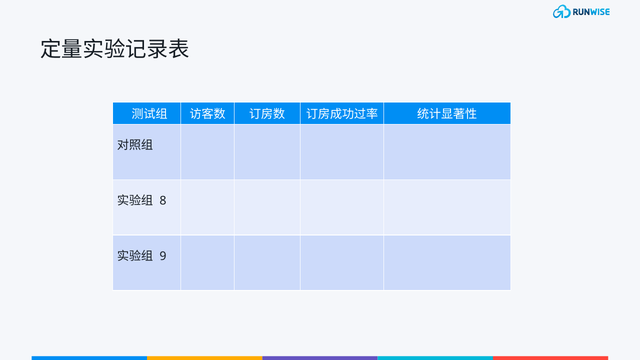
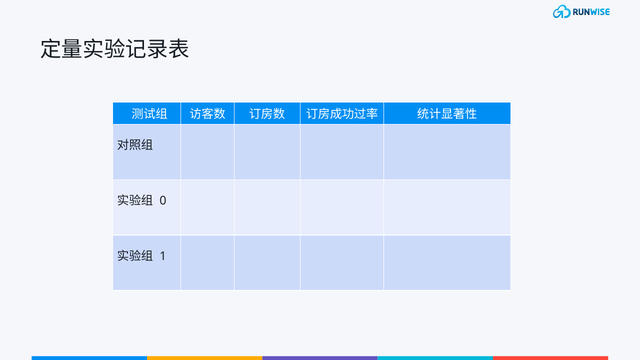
8: 8 -> 0 (163, 201)
9: 9 -> 1 (163, 256)
